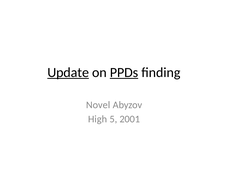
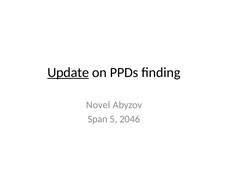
PPDs underline: present -> none (124, 72)
High: High -> Span (98, 119)
2001: 2001 -> 2046 (130, 119)
